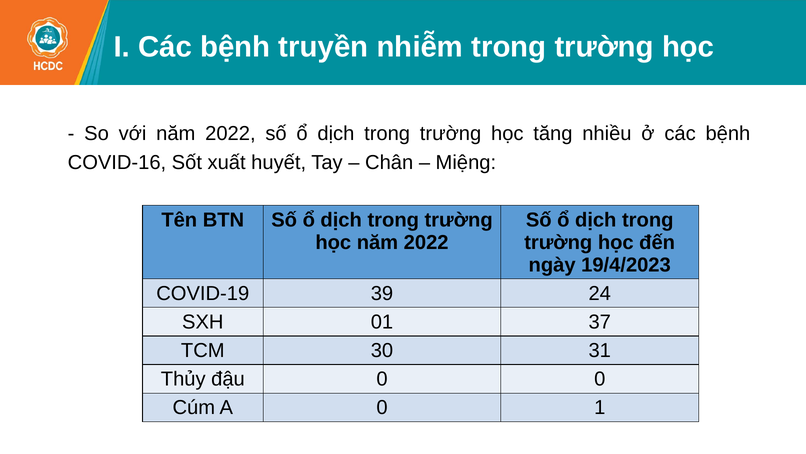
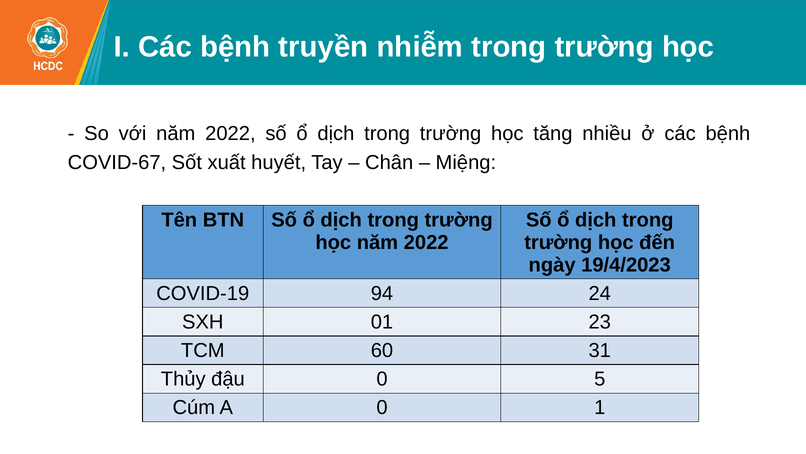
COVID-16: COVID-16 -> COVID-67 (117, 162)
39: 39 -> 94 (382, 293)
37: 37 -> 23 (600, 322)
30: 30 -> 60 (382, 350)
0 0: 0 -> 5 (600, 379)
